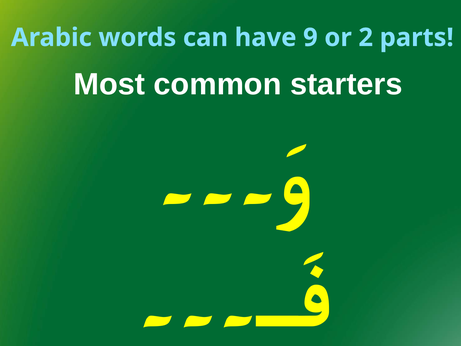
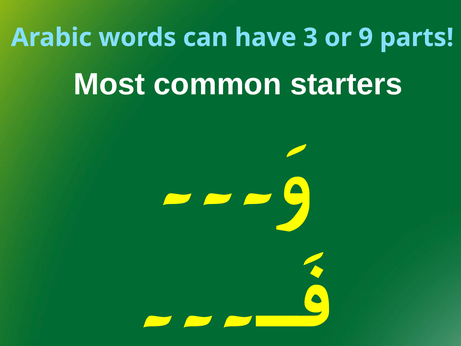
9: 9 -> 3 (310, 38)
2: 2 -> 9 (366, 38)
